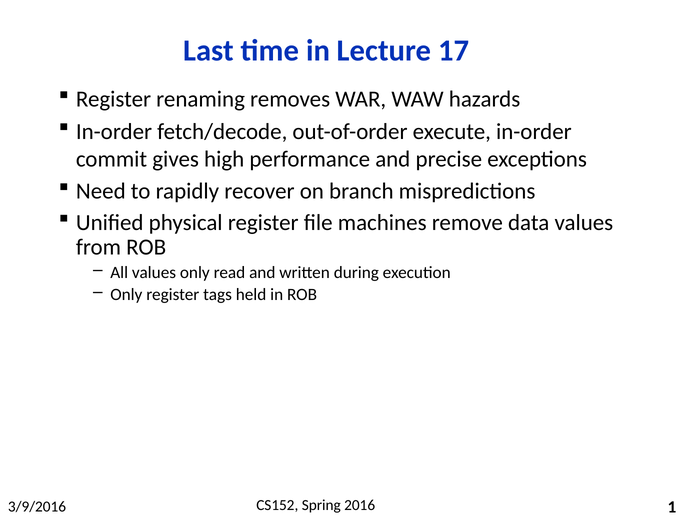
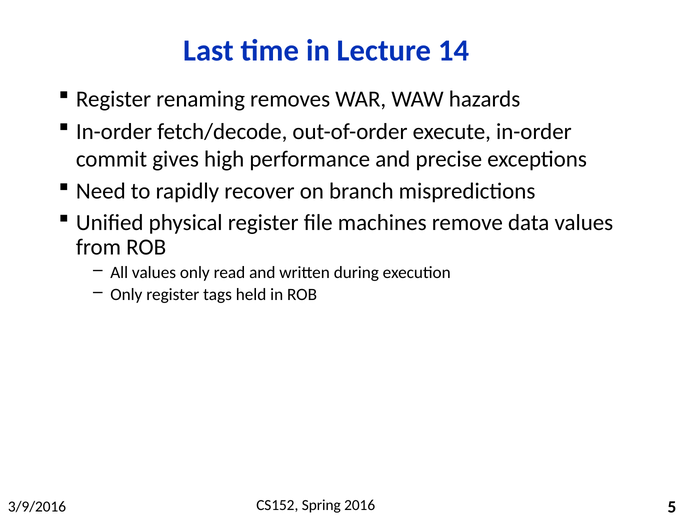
17: 17 -> 14 (454, 51)
1: 1 -> 5 (672, 507)
